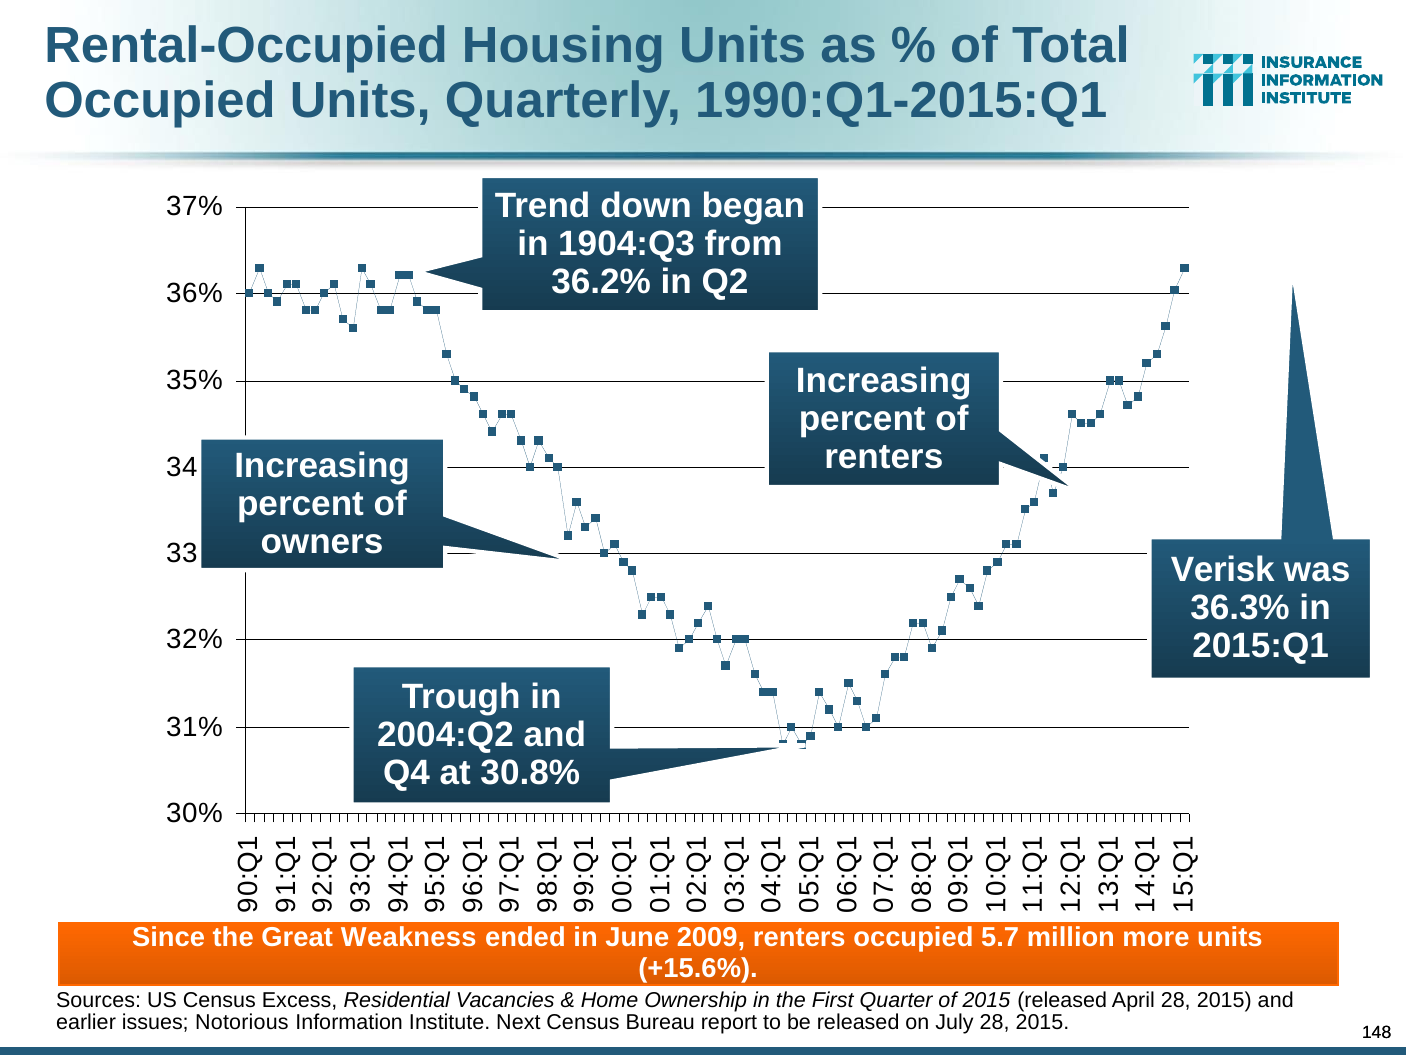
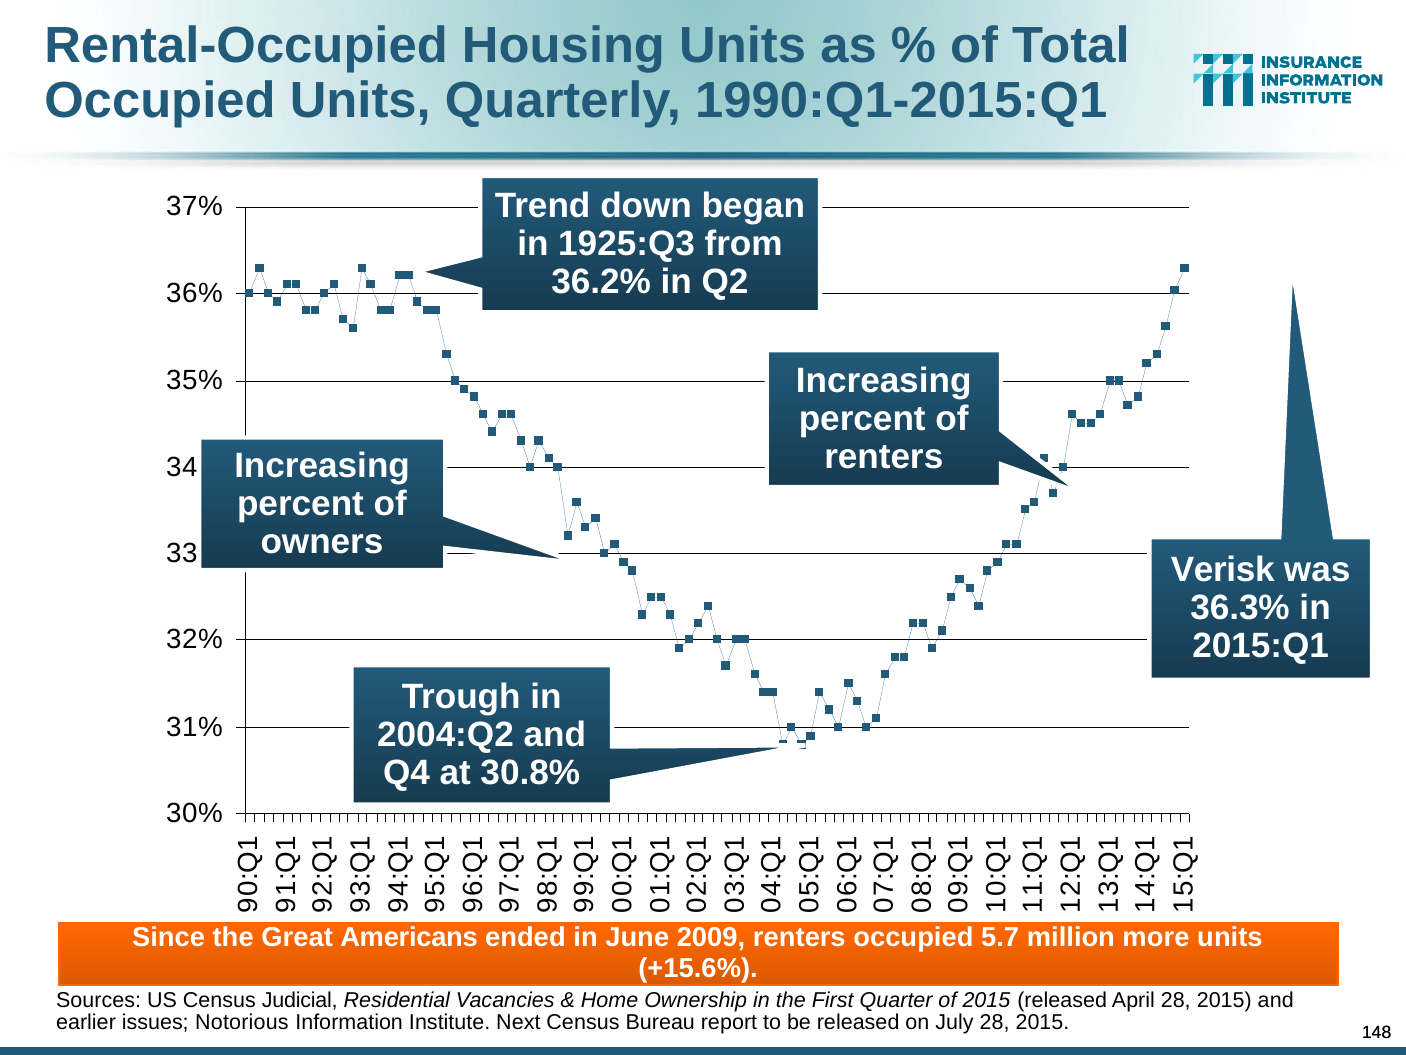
1904:Q3: 1904:Q3 -> 1925:Q3 (627, 244)
Weakness: Weakness -> Americans (409, 937)
Excess: Excess -> Judicial (300, 1000)
